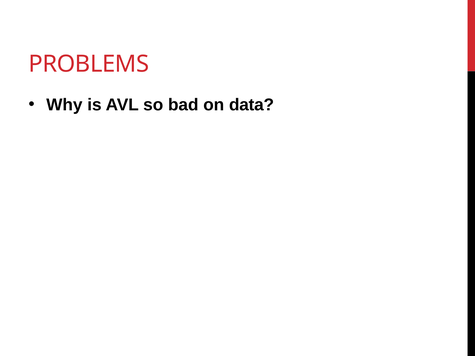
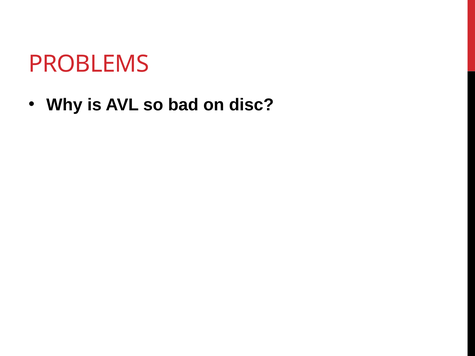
data: data -> disc (251, 105)
